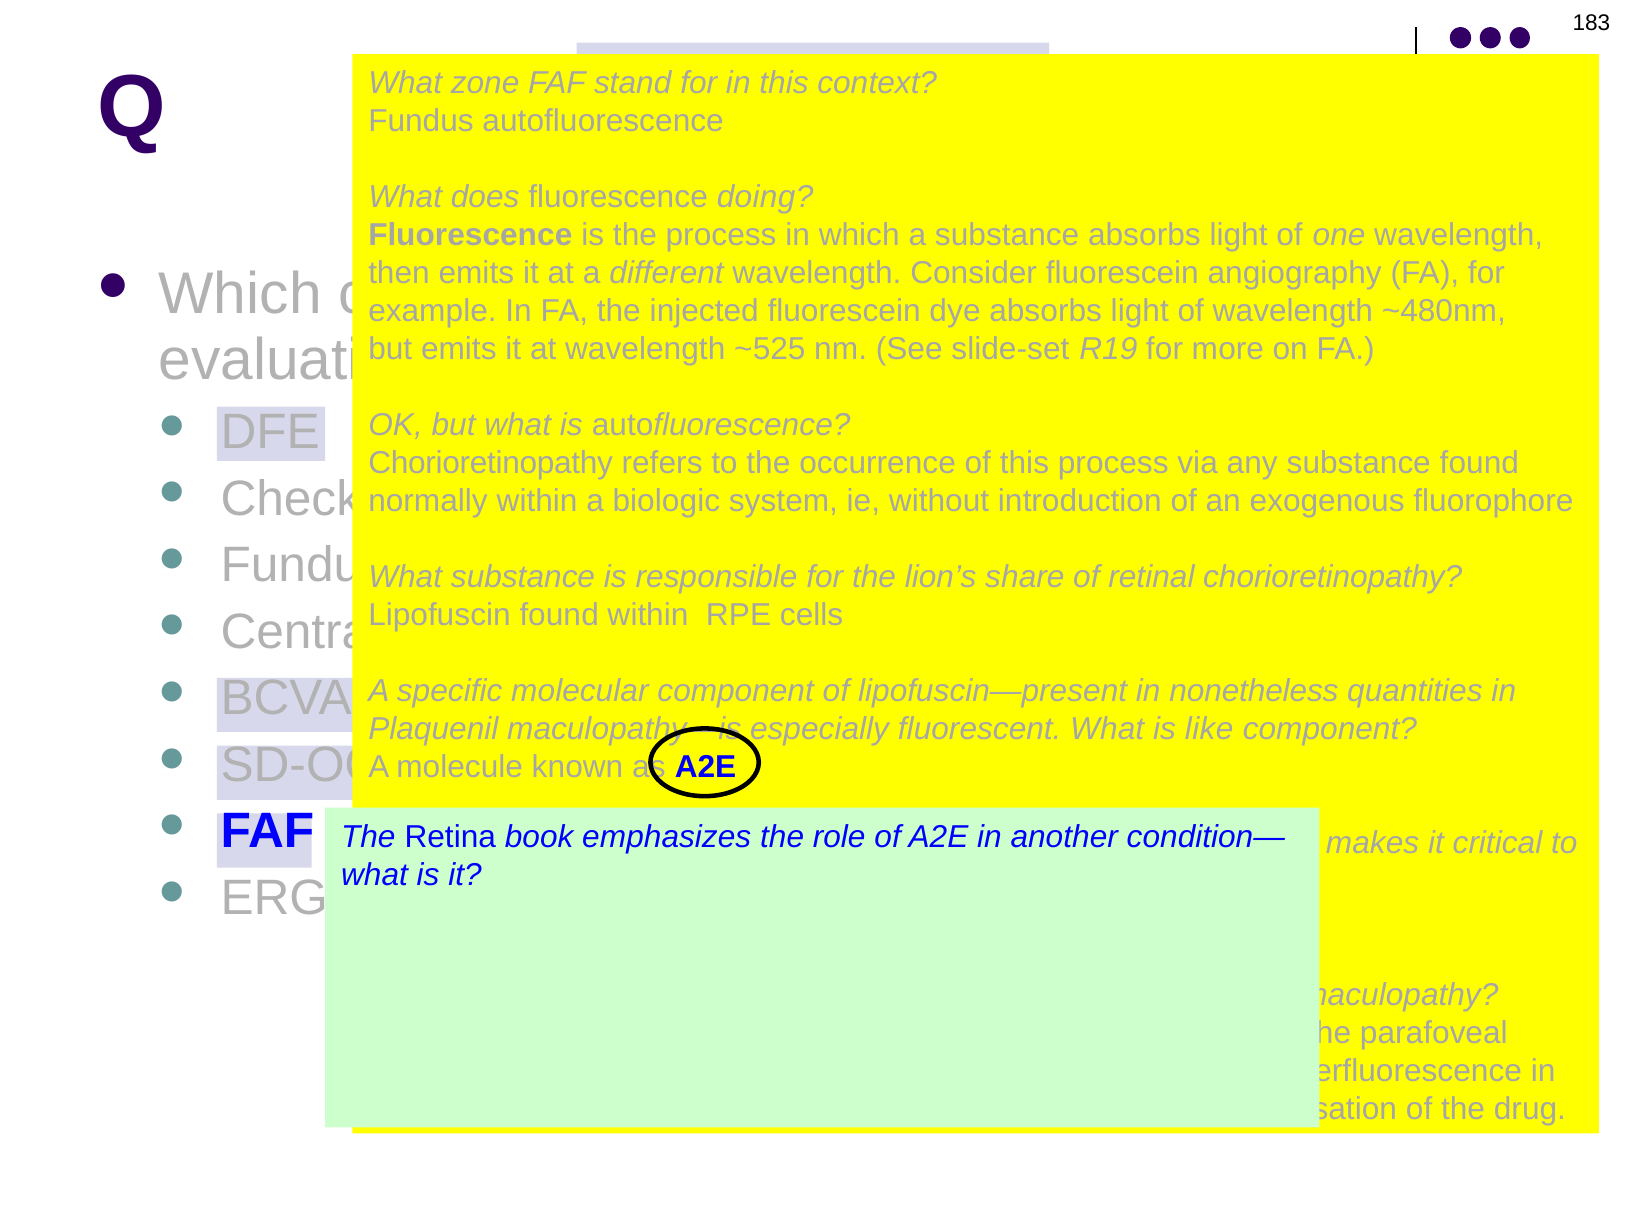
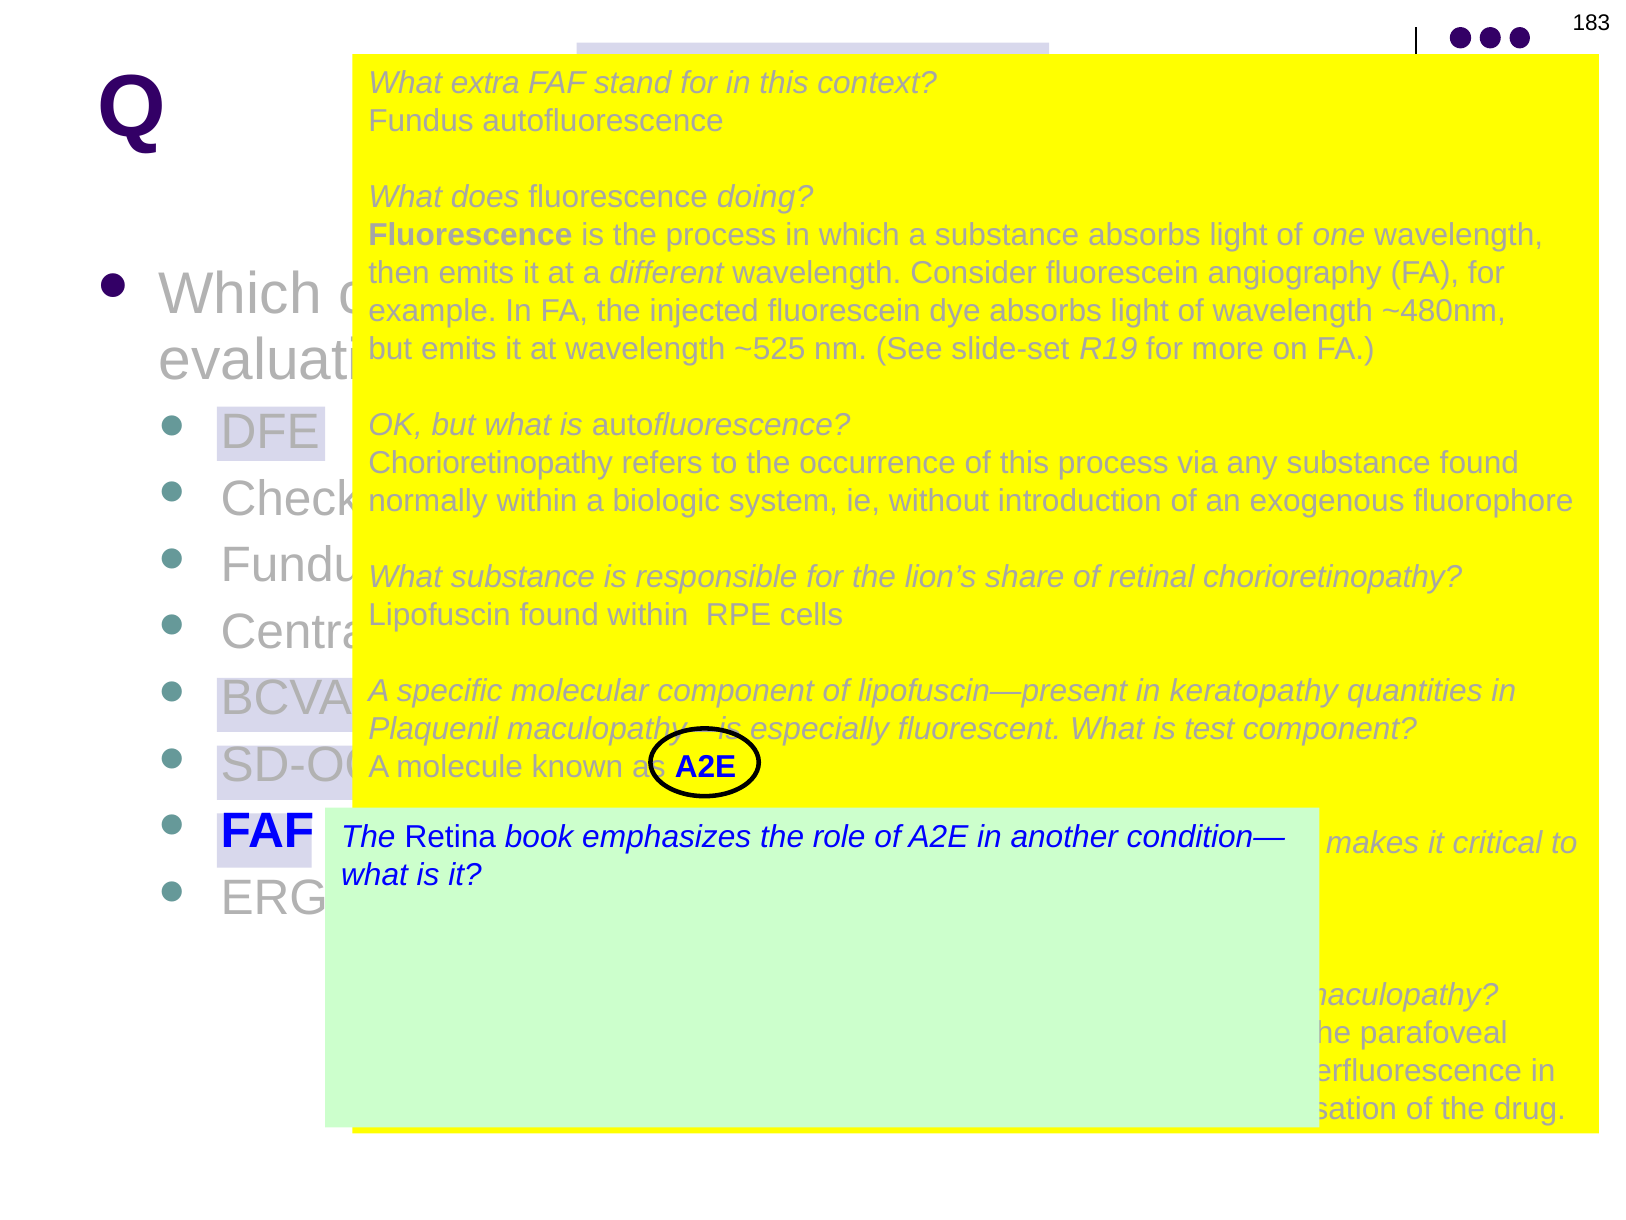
What zone: zone -> extra (485, 83)
nonetheless: nonetheless -> keratopathy (1254, 691)
like: like -> test (1209, 729)
